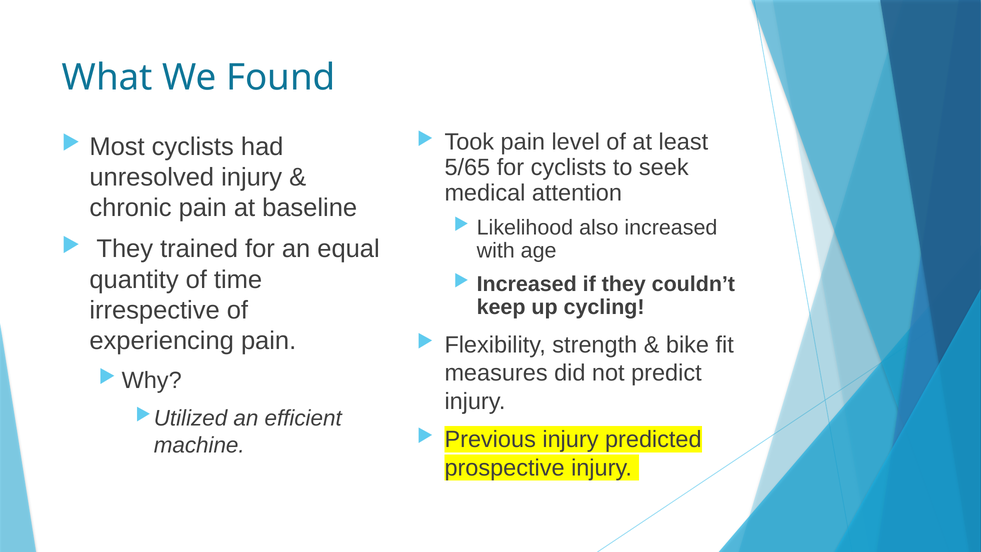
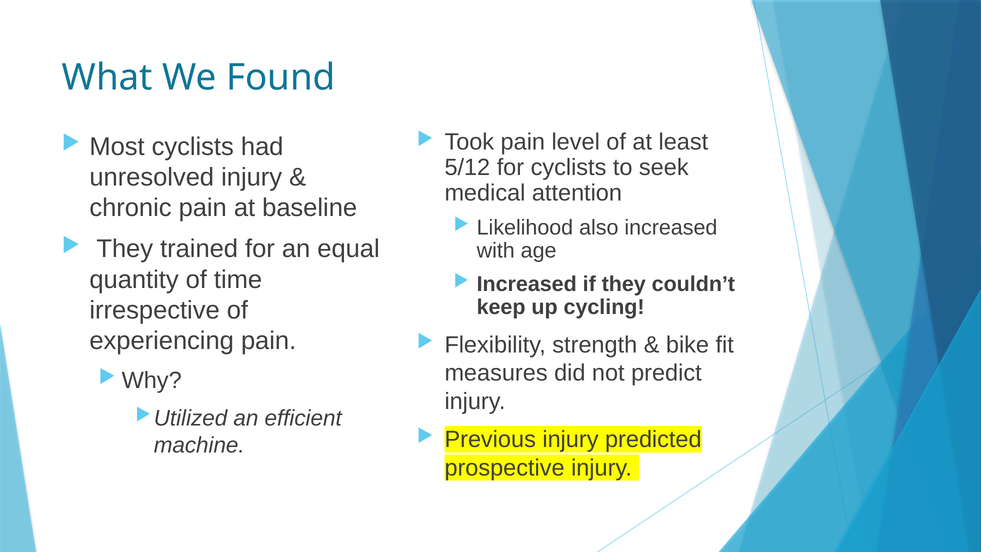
5/65: 5/65 -> 5/12 (467, 167)
